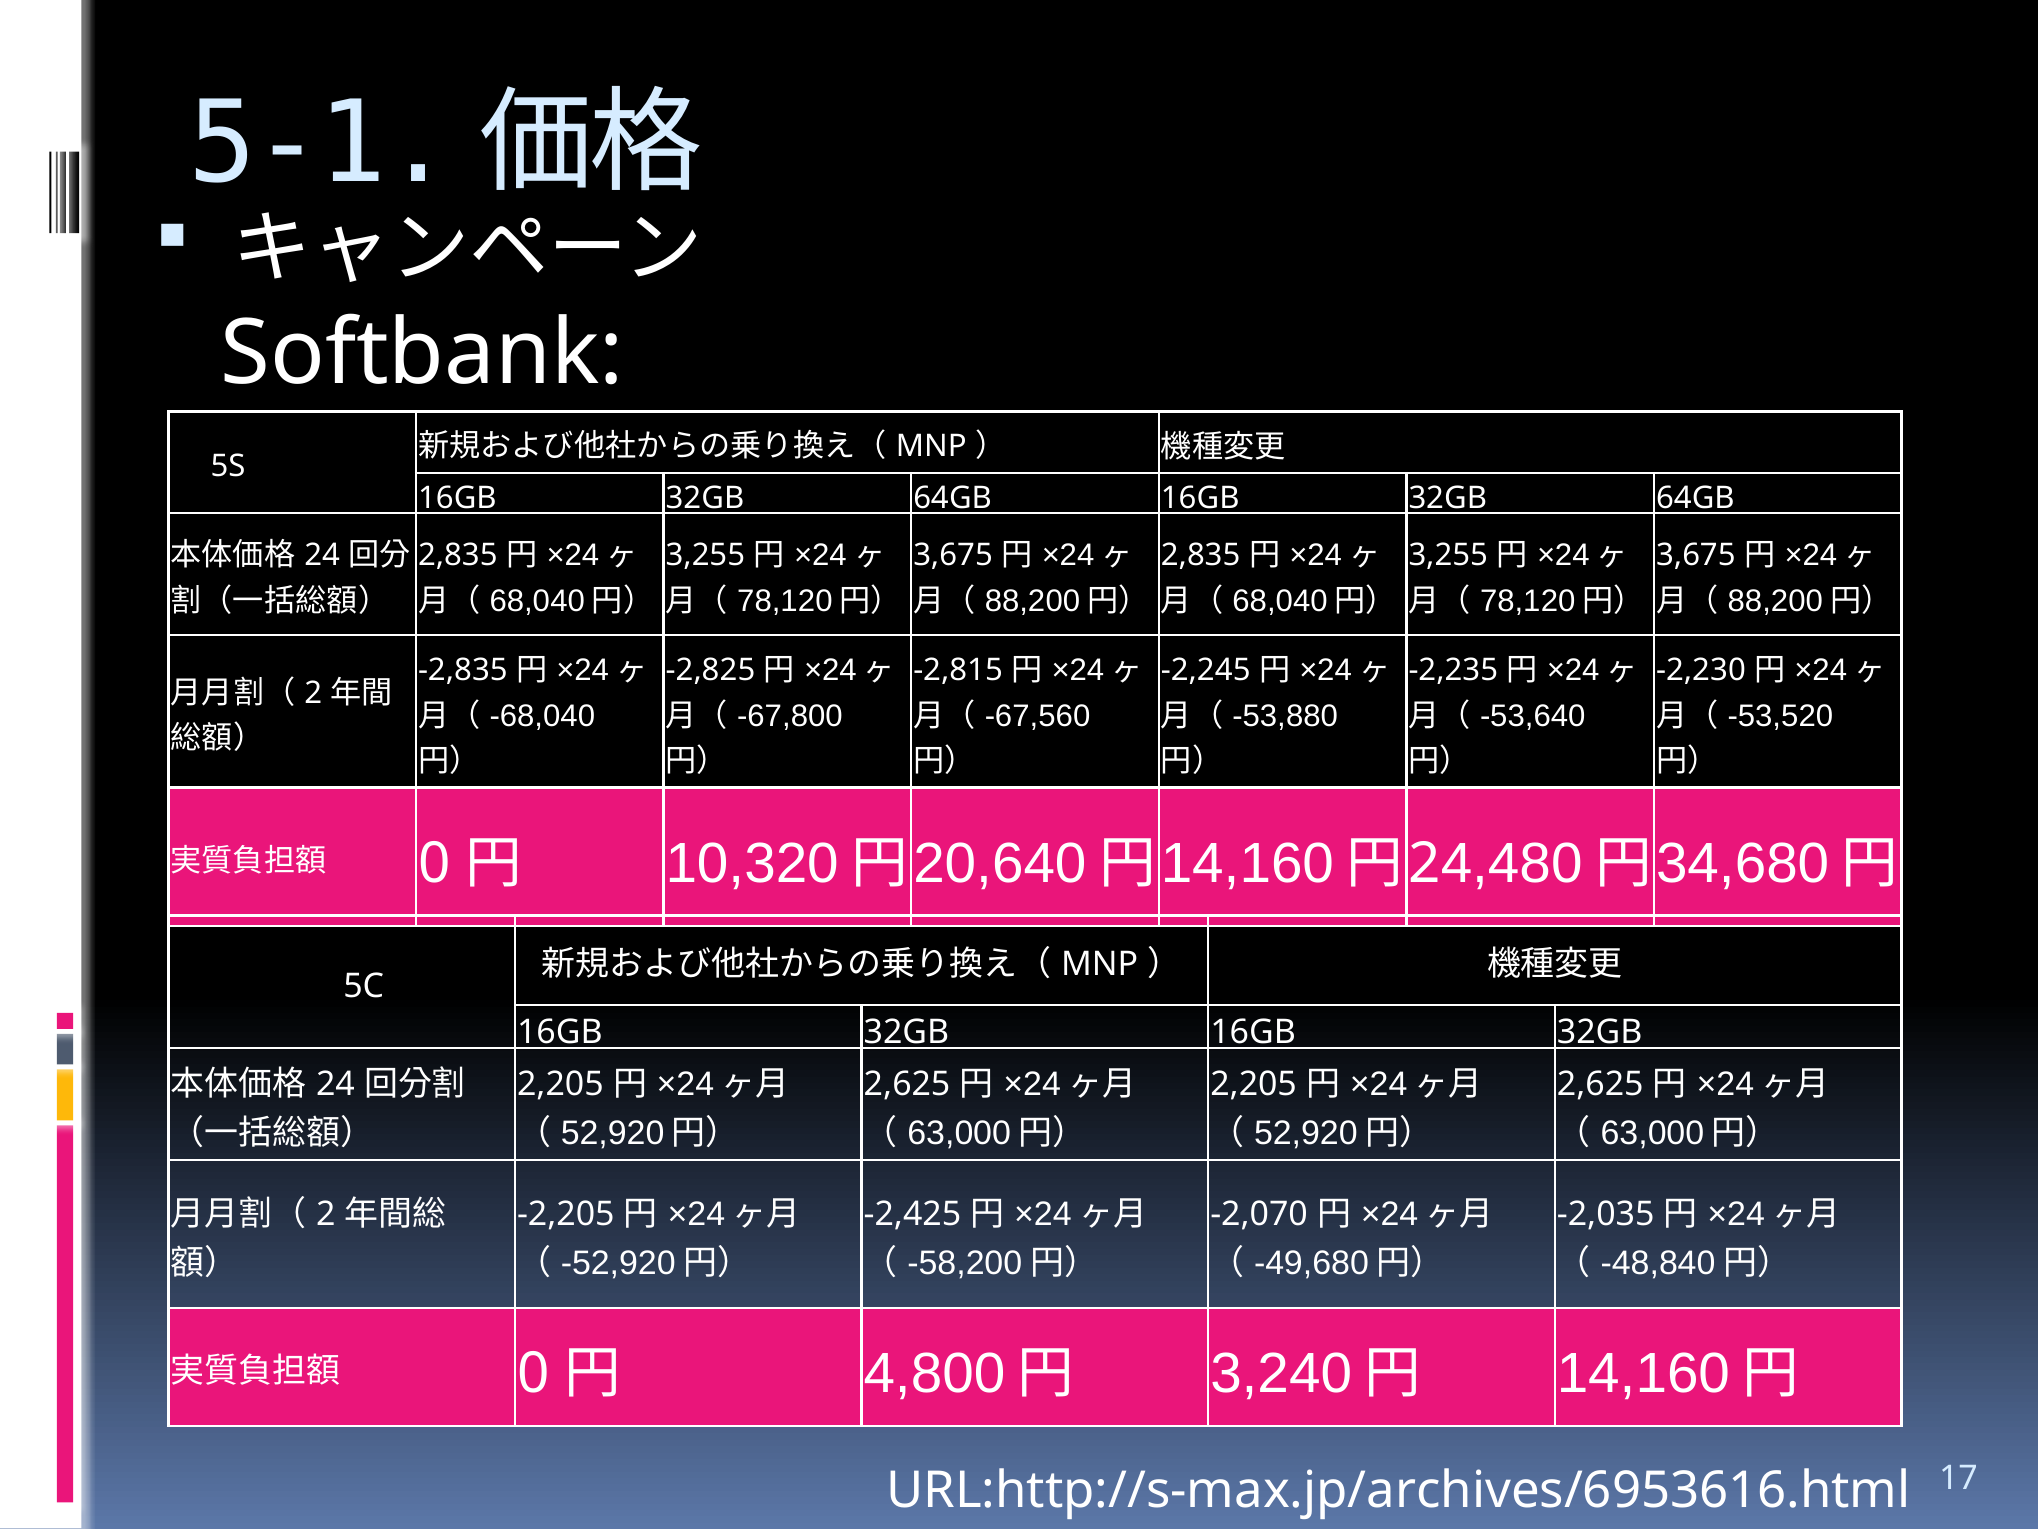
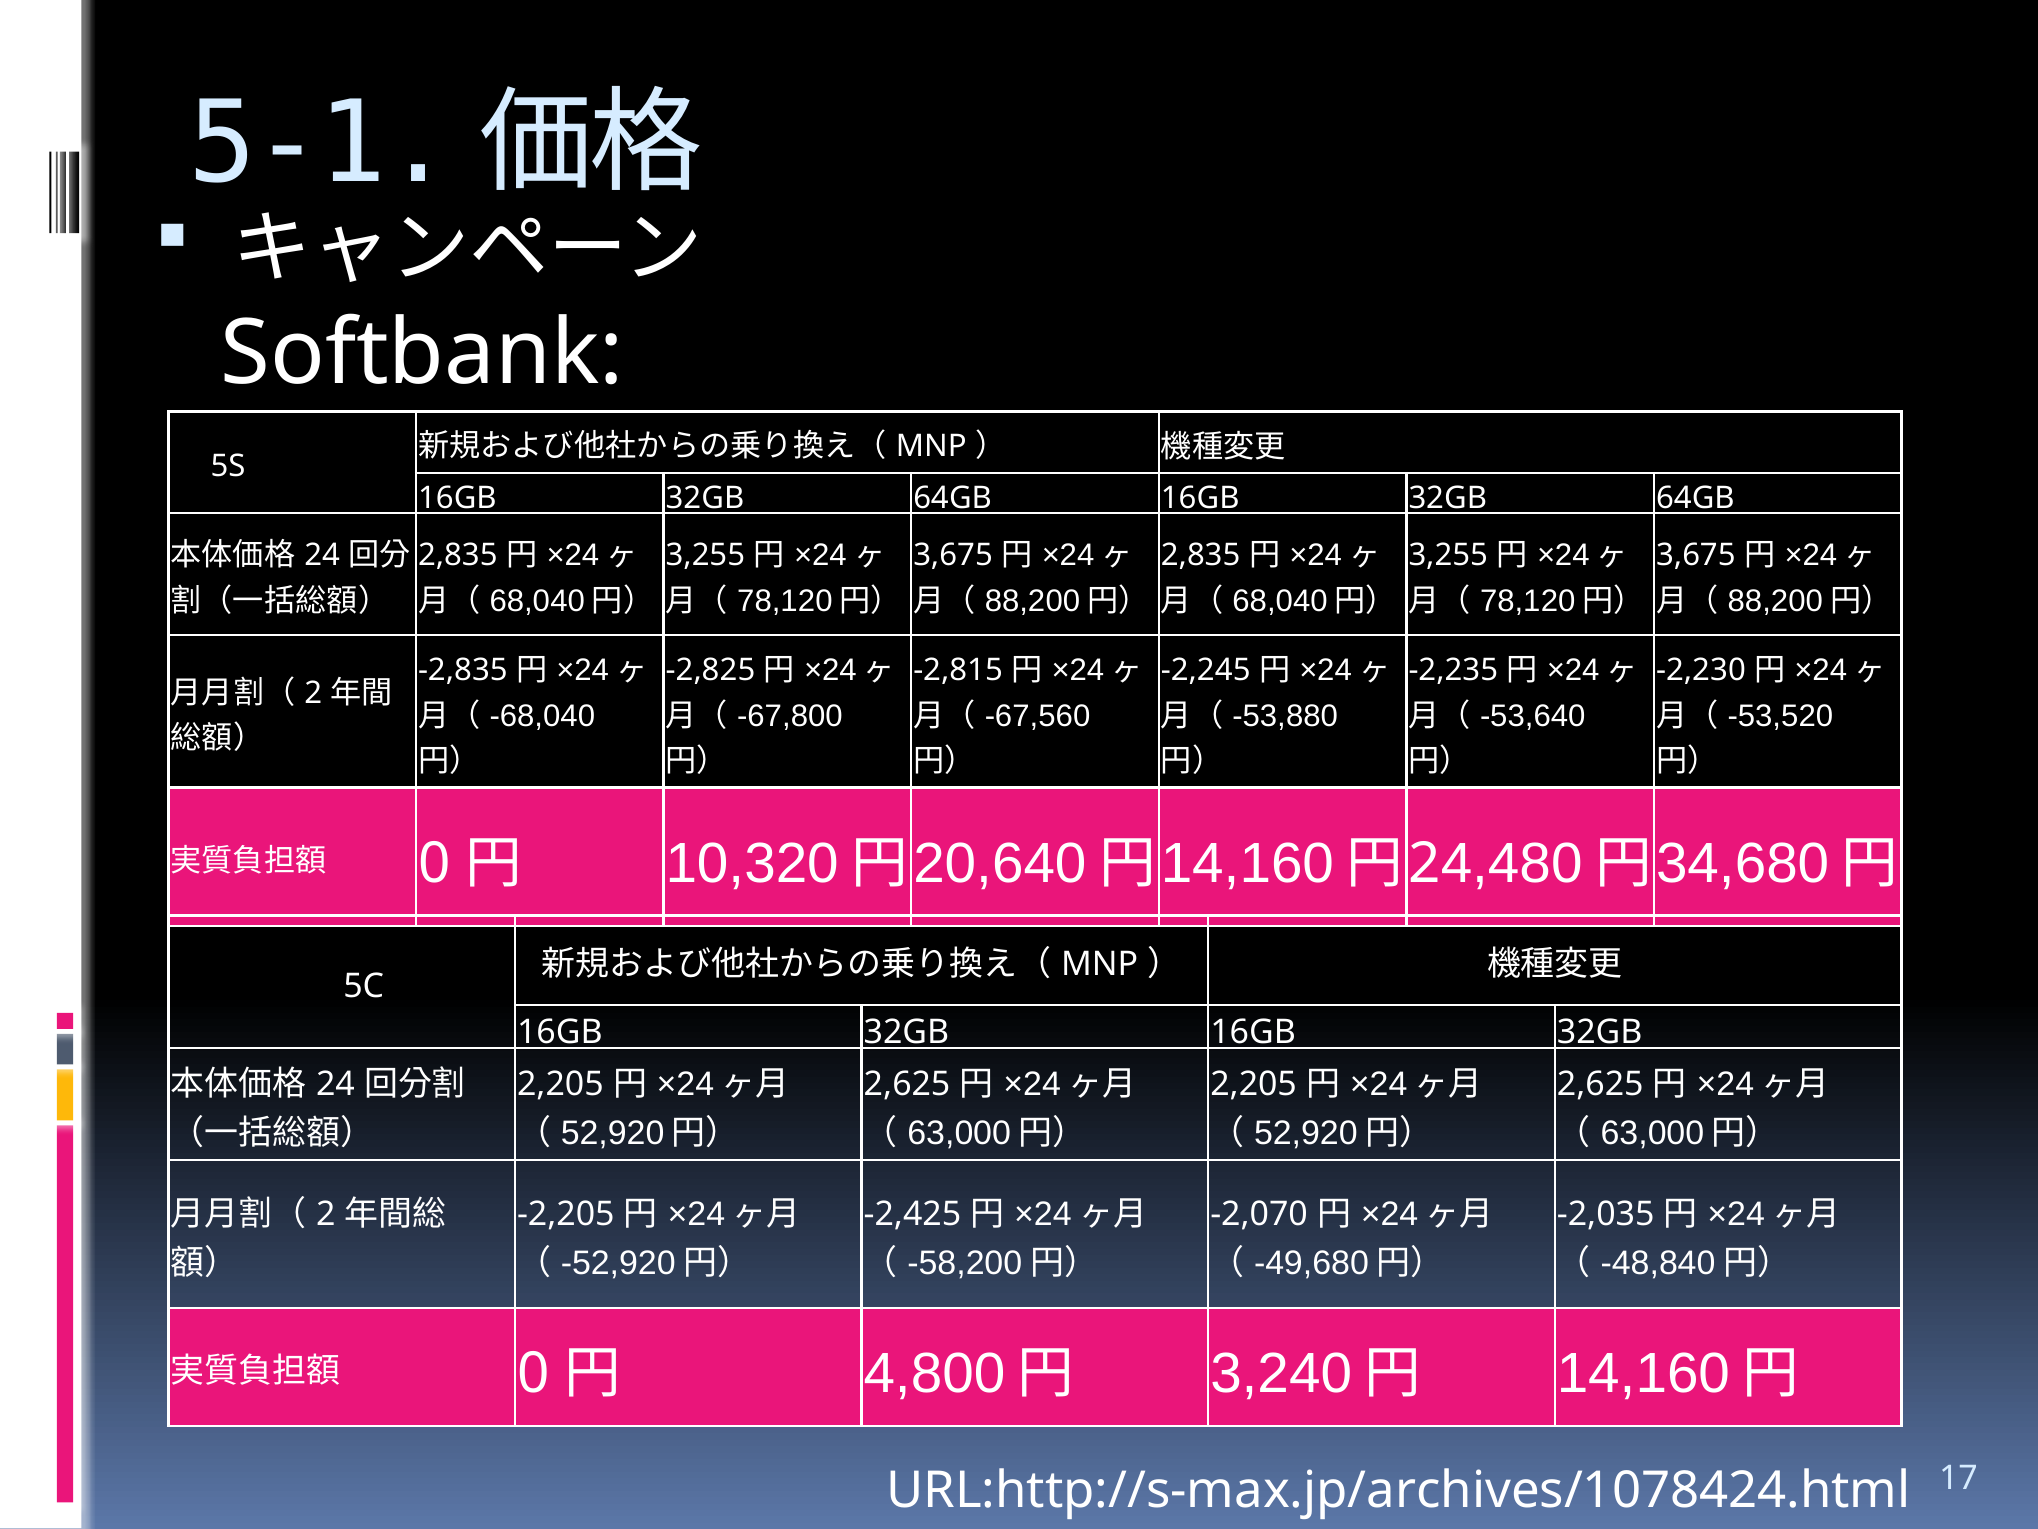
URL:http://s-max.jp/archives/6953616.html: URL:http://s-max.jp/archives/6953616.html -> URL:http://s-max.jp/archives/1078424.html (1399, 1490)
